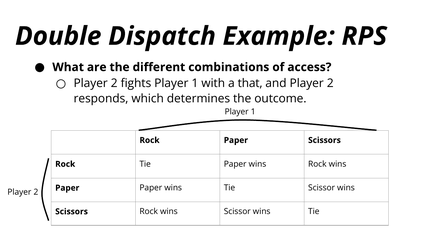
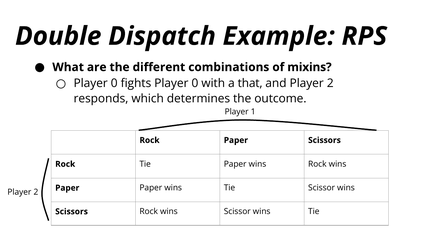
access: access -> mixins (309, 67)
2: 2 -> 0 (114, 83)
fights Player 1: 1 -> 0 (195, 83)
